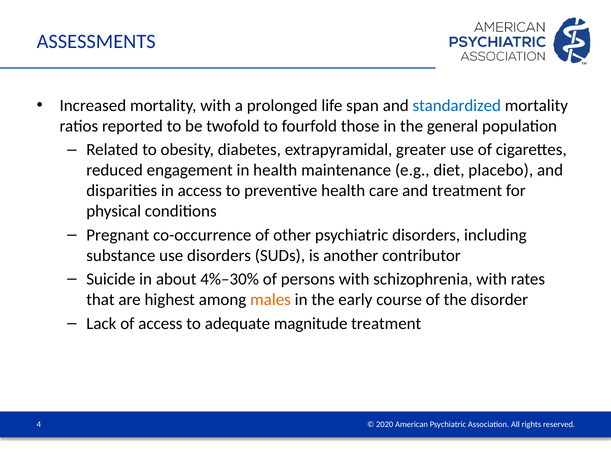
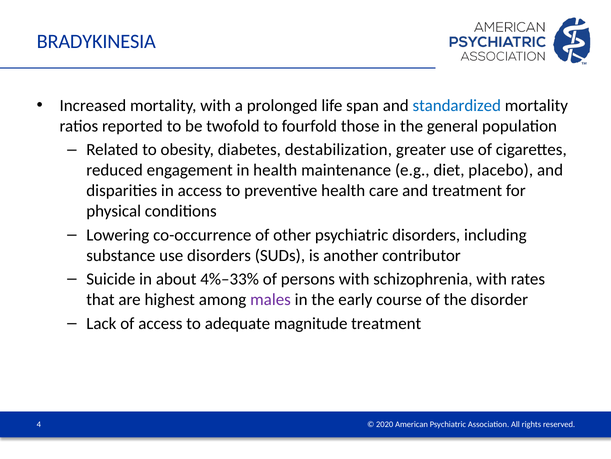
ASSESSMENTS: ASSESSMENTS -> BRADYKINESIA (96, 42)
extrapyramidal: extrapyramidal -> destabilization (338, 150)
Pregnant: Pregnant -> Lowering (118, 235)
4%–30%: 4%–30% -> 4%–33% (230, 279)
males colour: orange -> purple (271, 299)
